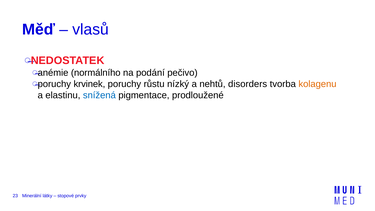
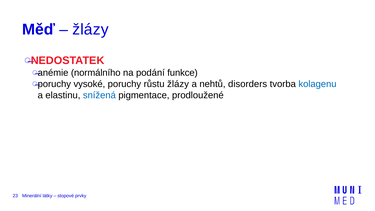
vlasů: vlasů -> žlázy (90, 29)
pečivo: pečivo -> funkce (182, 73)
krvinek: krvinek -> vysoké (89, 84)
růstu nízký: nízký -> žlázy (178, 84)
kolagenu colour: orange -> blue (317, 84)
